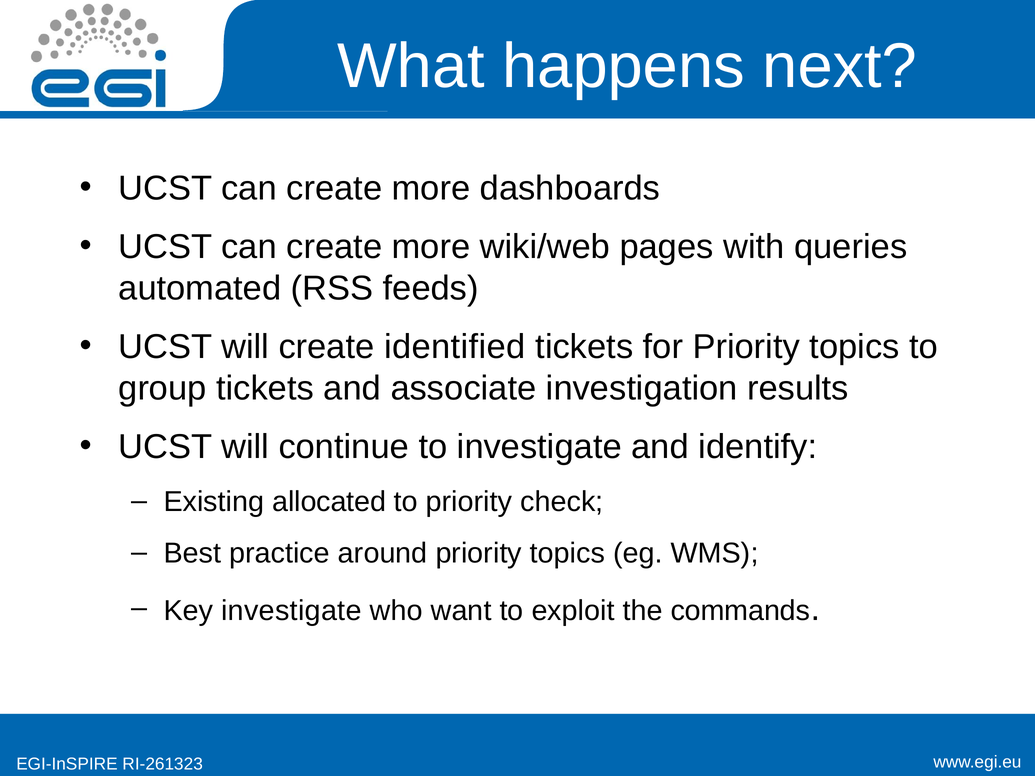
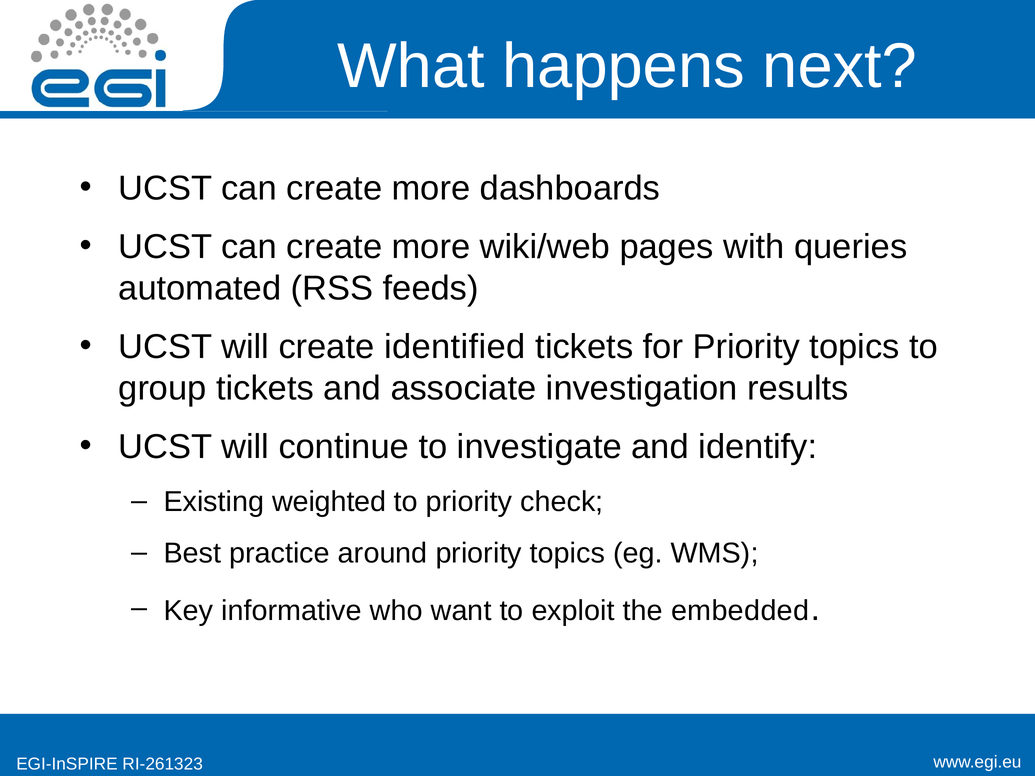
allocated: allocated -> weighted (329, 502)
Key investigate: investigate -> informative (292, 611)
commands: commands -> embedded (740, 611)
